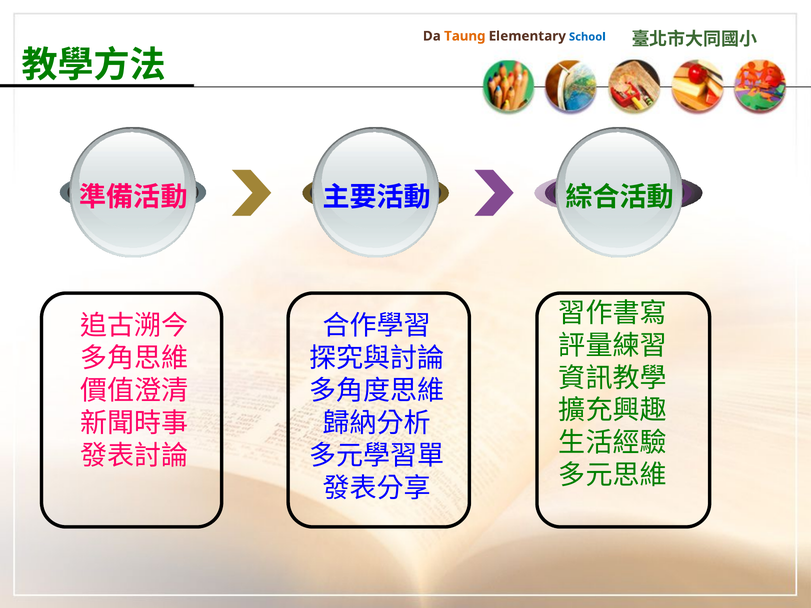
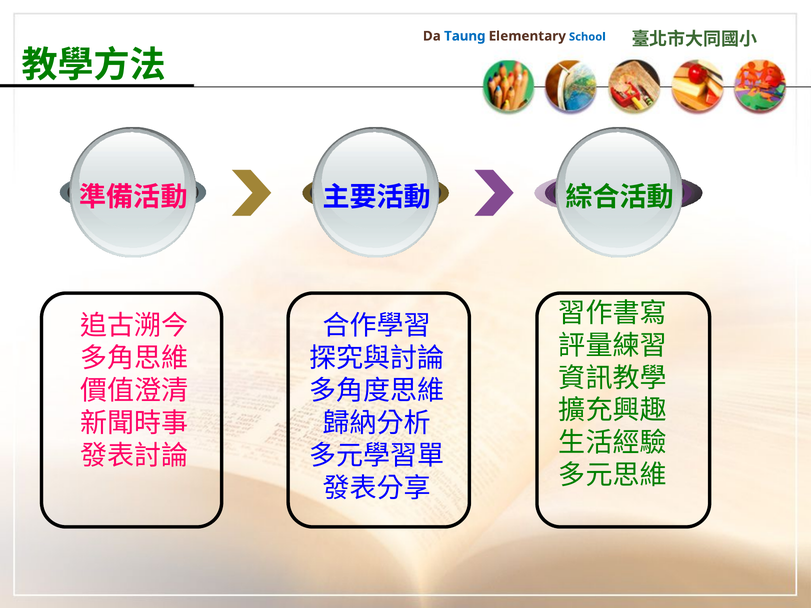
Taung colour: orange -> blue (465, 36)
